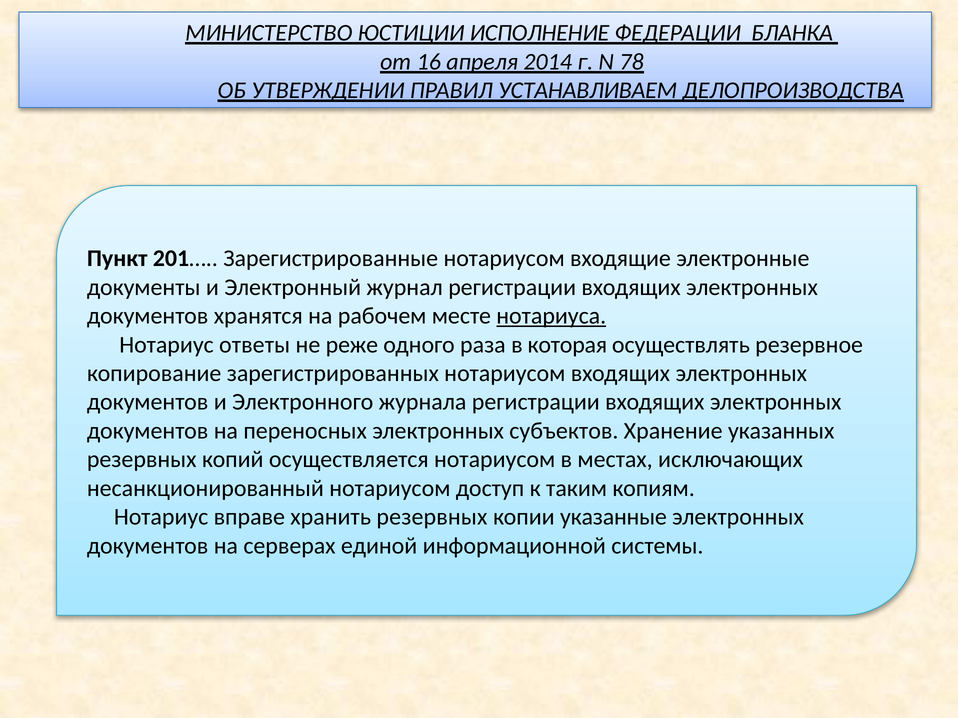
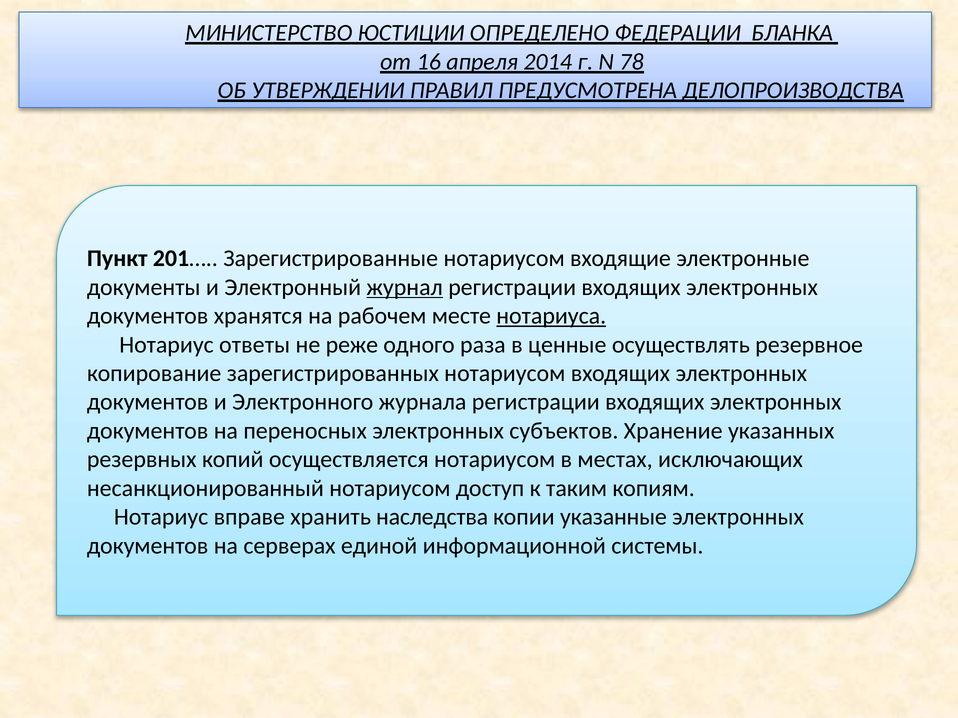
ИСПОЛНЕНИЕ: ИСПОЛНЕНИЕ -> ОПРЕДЕЛЕНО (539, 33)
УСТАНАВЛИВАЕМ: УСТАНАВЛИВАЕМ -> ПРЕДУСМОТРЕНА (588, 90)
журнал underline: none -> present (405, 287)
которая: которая -> ценные (567, 345)
хранить резервных: резервных -> наследства (432, 517)
